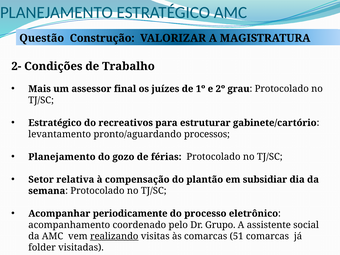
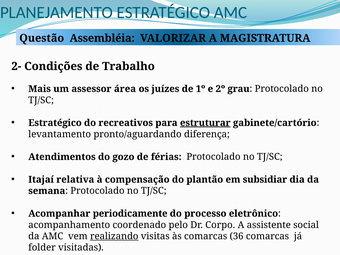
Construção: Construção -> Assembléia (102, 38)
final: final -> área (125, 89)
estruturar underline: none -> present (205, 123)
processos: processos -> diferença (207, 134)
Planejamento: Planejamento -> Atendimentos (62, 157)
Setor: Setor -> Itajaí (41, 180)
Grupo: Grupo -> Corpo (220, 225)
51: 51 -> 36 (237, 236)
